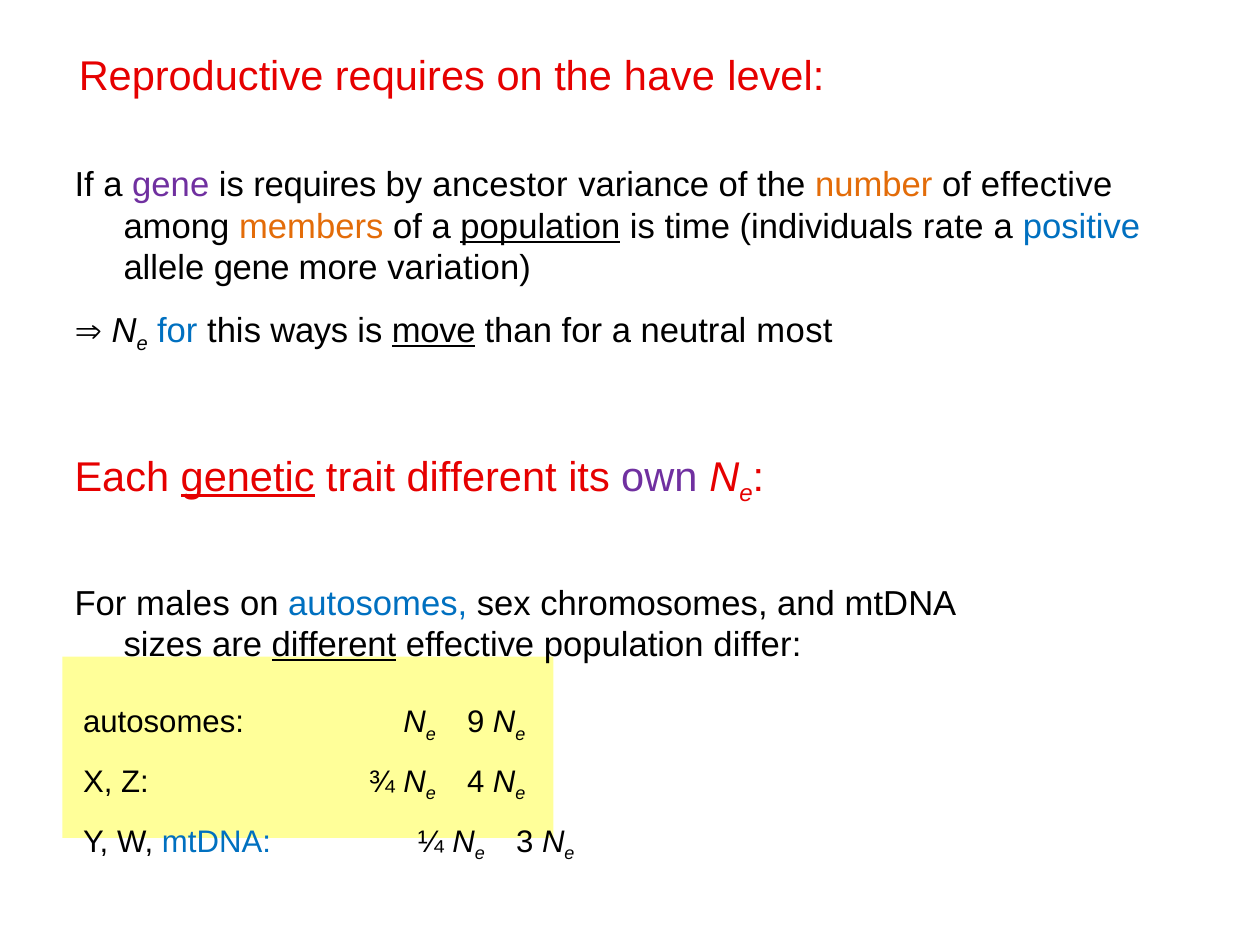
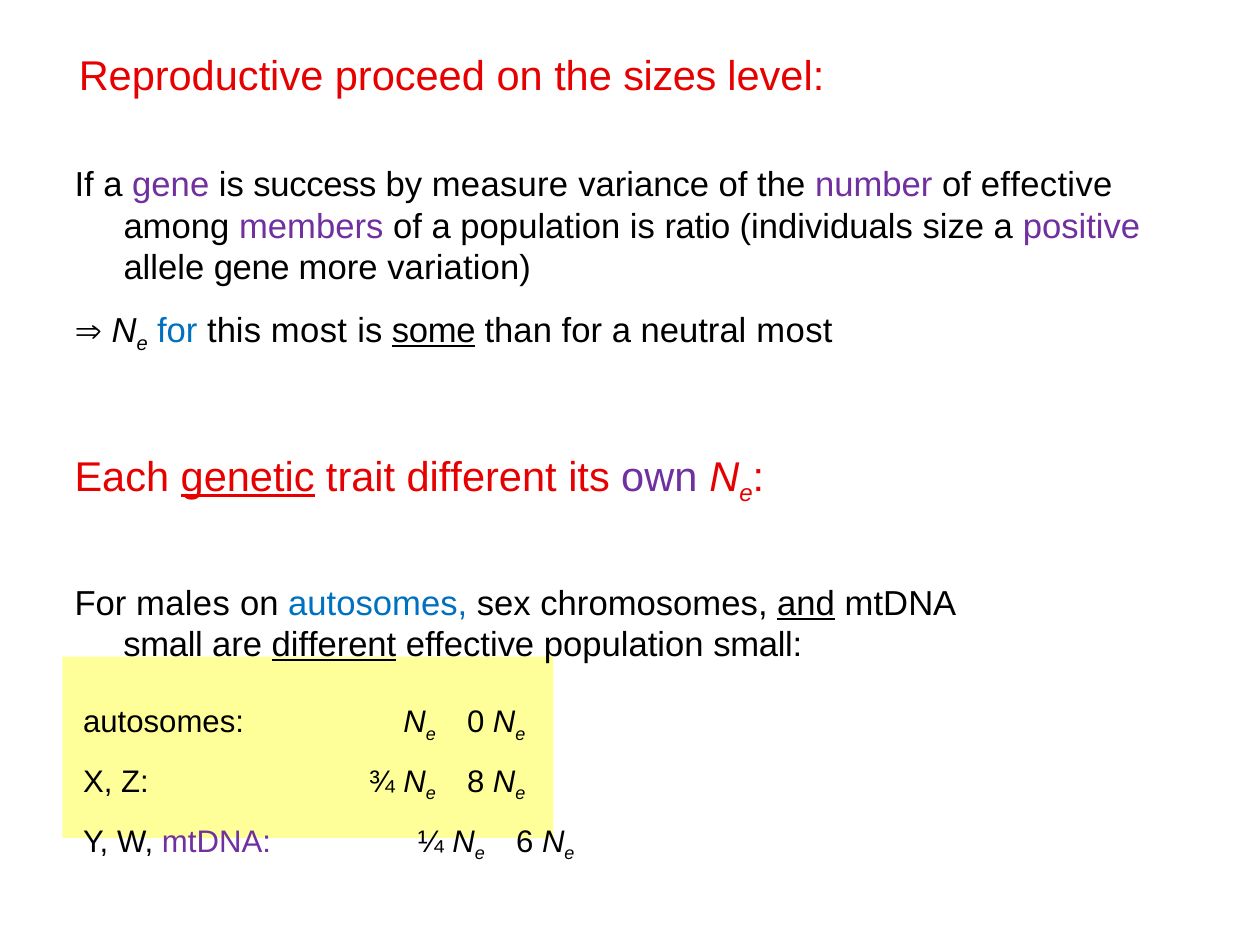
Reproductive requires: requires -> proceed (410, 77)
have: have -> sizes (670, 77)
is requires: requires -> success (315, 185)
ancestor: ancestor -> measure (500, 185)
number colour: orange -> purple (874, 185)
members colour: orange -> purple (311, 227)
population underline: present -> none (540, 227)
time: time -> ratio (698, 227)
rate: rate -> size (953, 227)
positive colour: blue -> purple (1081, 227)
this ways: ways -> most (309, 331)
move: move -> some (434, 331)
and underline: none -> present (806, 604)
sizes: sizes -> small (163, 645)
population differ: differ -> small (758, 645)
9: 9 -> 0 (476, 722)
4: 4 -> 8 (476, 782)
mtDNA colour: blue -> purple (216, 841)
3: 3 -> 6 (525, 841)
